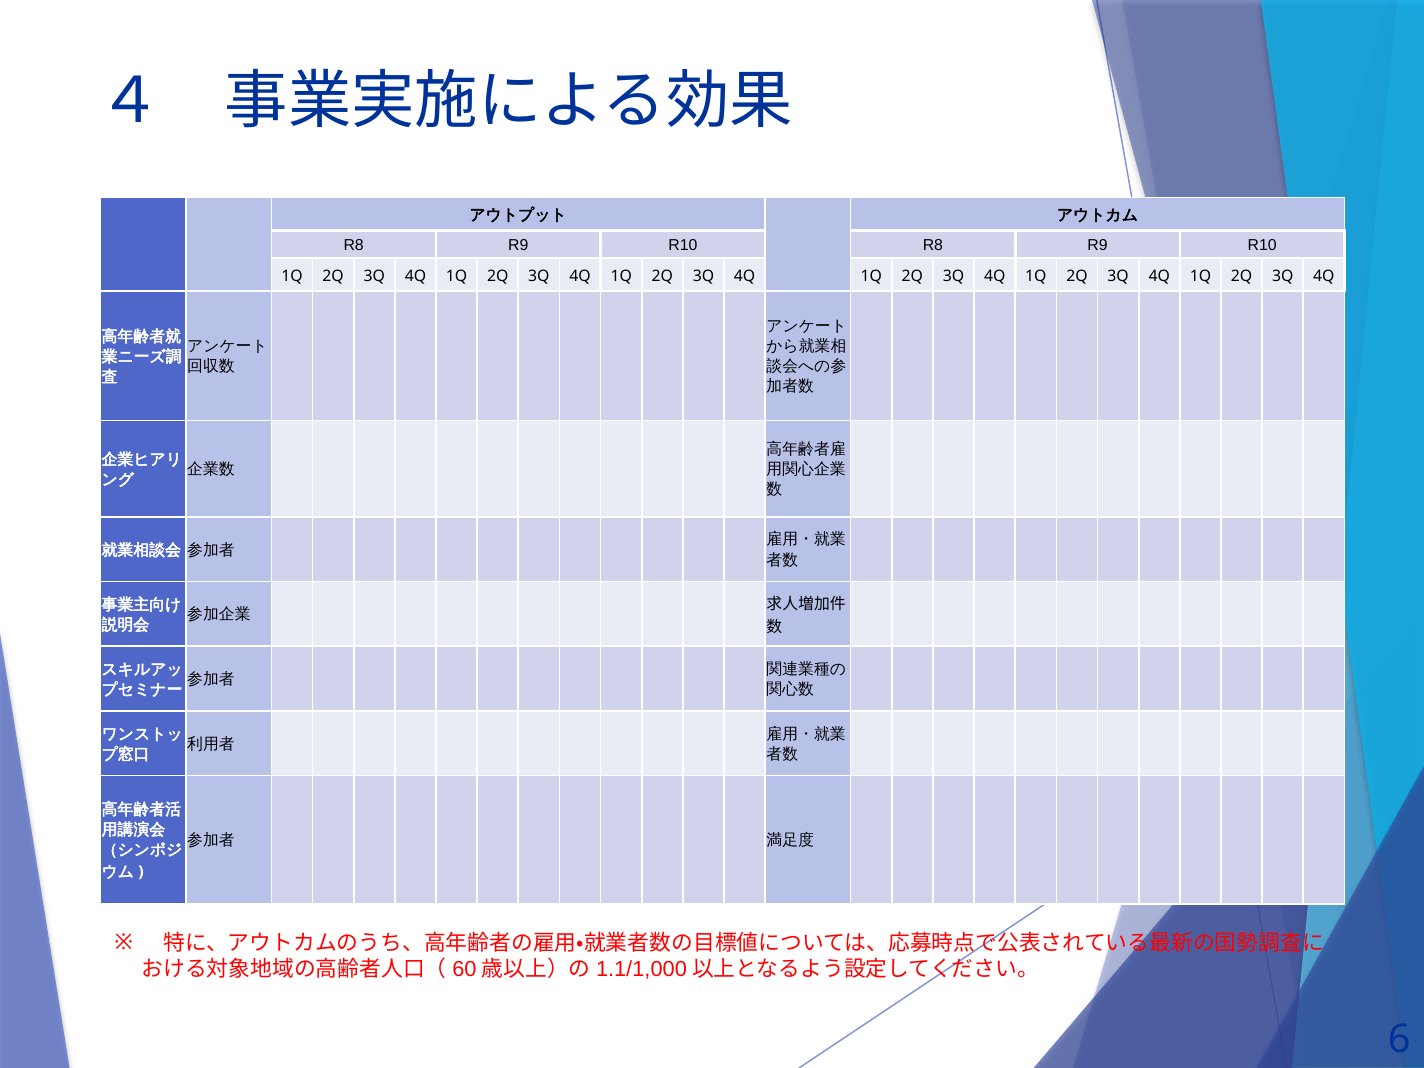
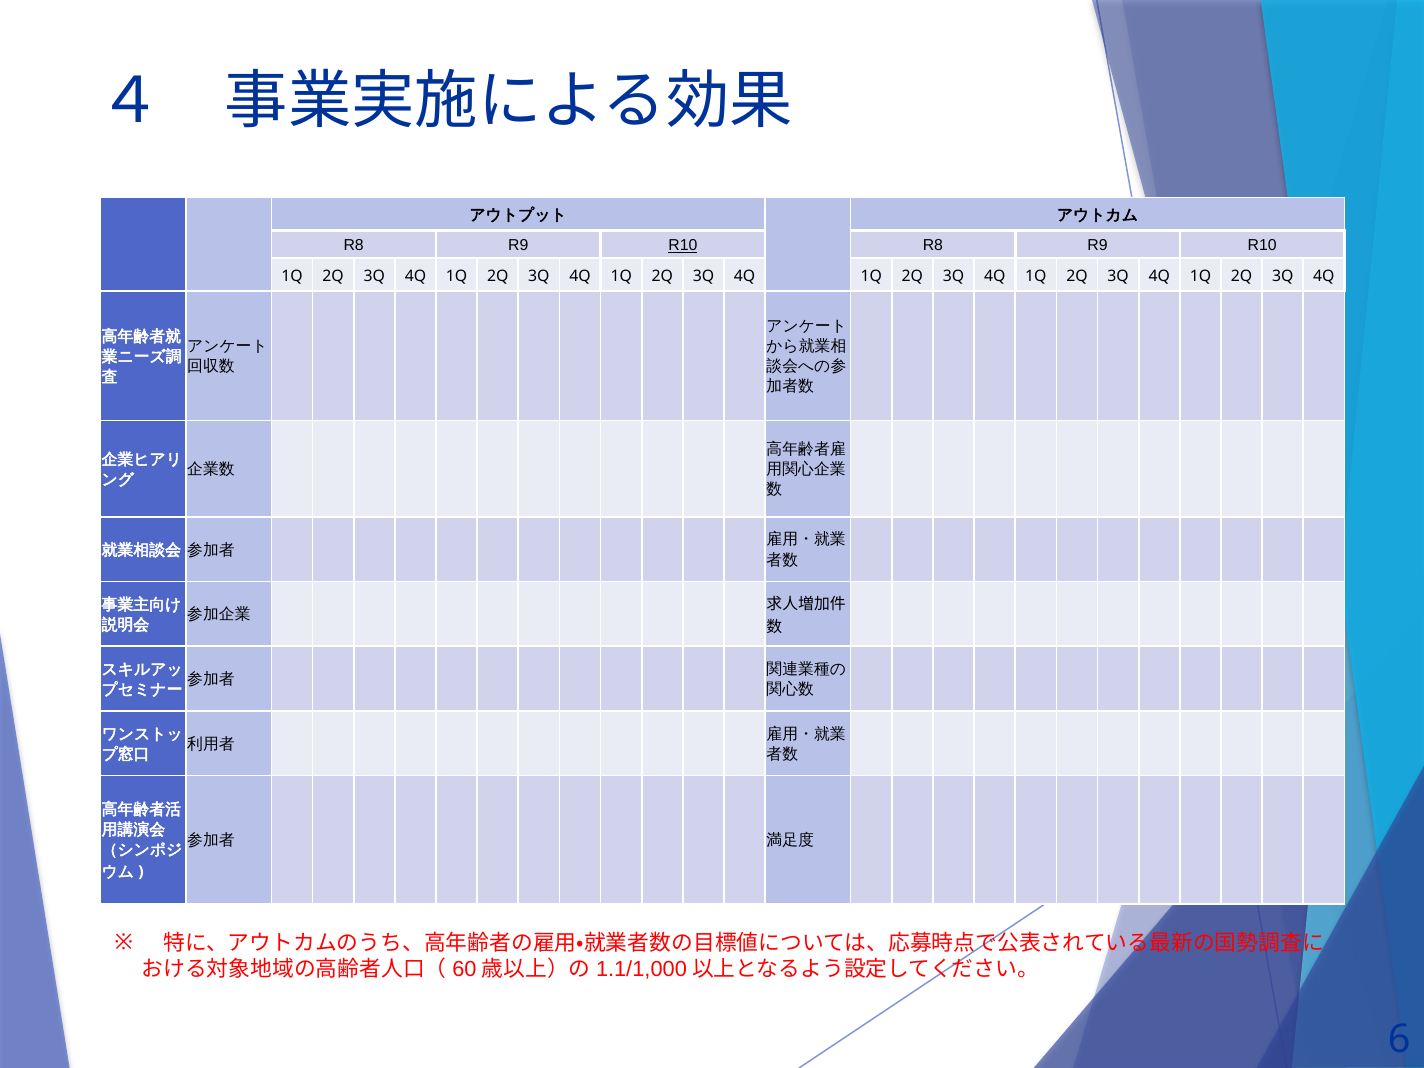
R10 underline: none -> present (683, 245)
